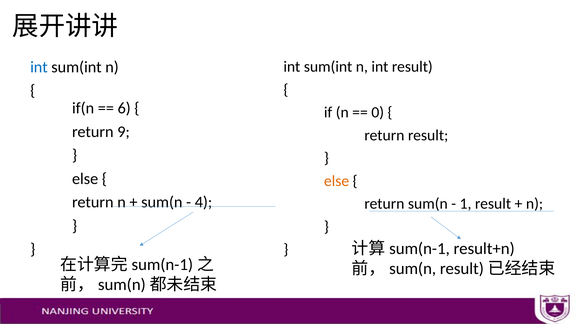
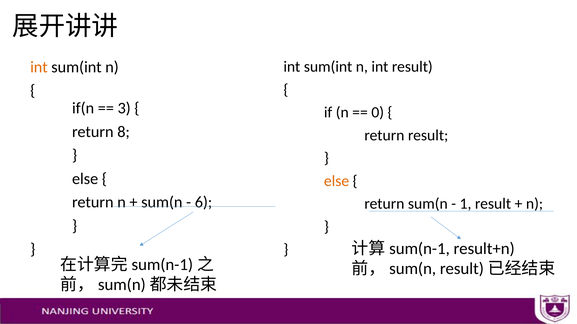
int colour: blue -> orange (39, 67)
6: 6 -> 3 (124, 108)
9: 9 -> 8 (124, 132)
4: 4 -> 6 (203, 203)
